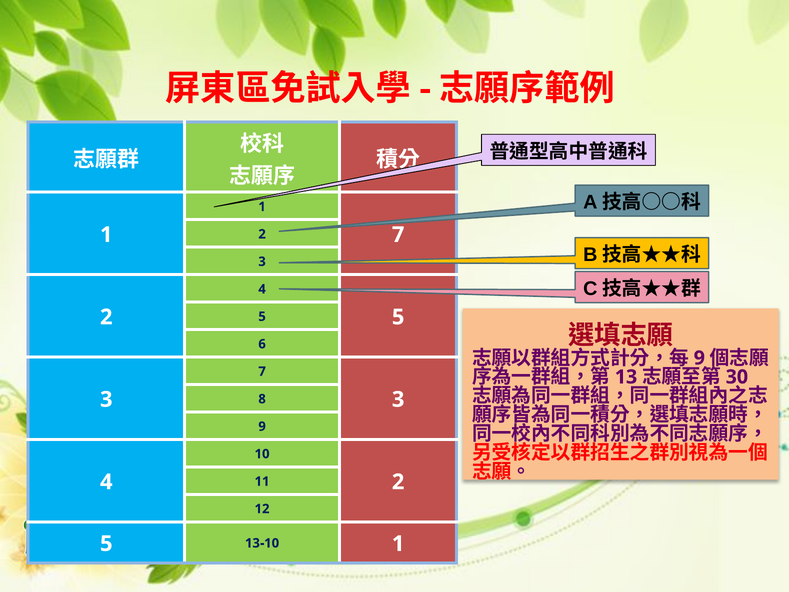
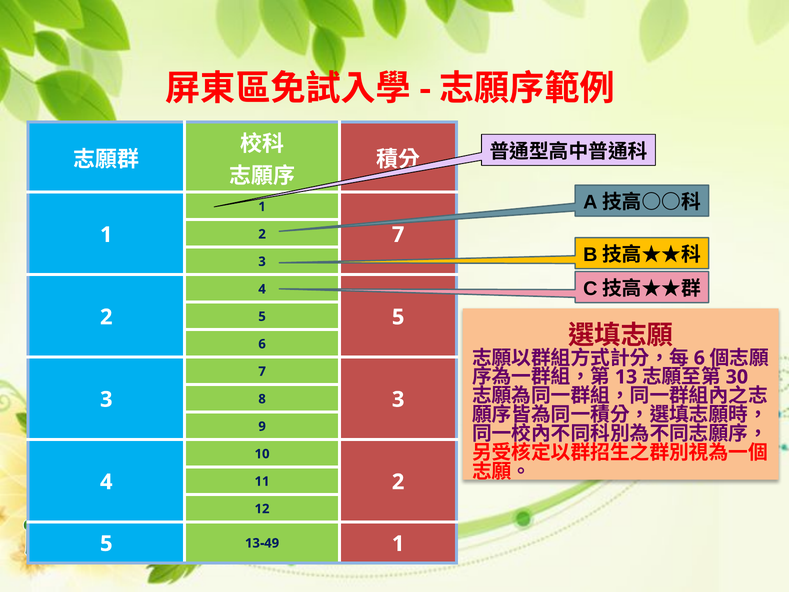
9: 9 -> 6 (699, 358)
13-10: 13-10 -> 13-49 (262, 543)
